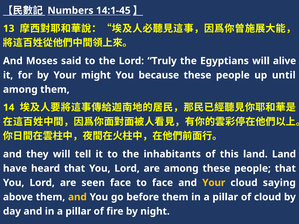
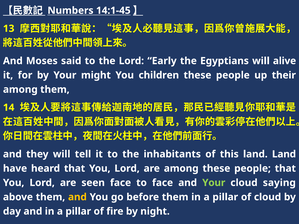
Truly: Truly -> Early (162, 61)
because: because -> children (159, 75)
until: until -> their (284, 75)
Your colour: yellow -> light green (214, 183)
